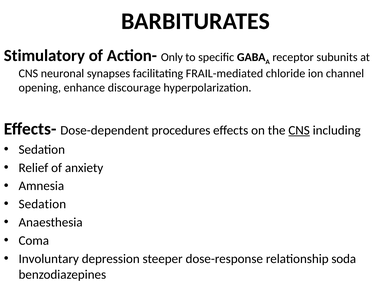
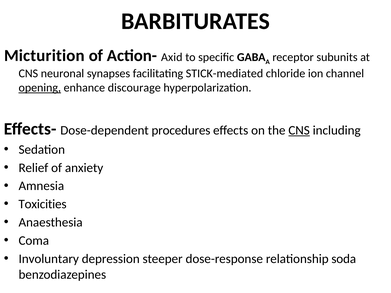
Stimulatory: Stimulatory -> Micturition (44, 56)
Only: Only -> Axid (172, 57)
FRAIL-mediated: FRAIL-mediated -> STICK-mediated (224, 73)
opening underline: none -> present (40, 88)
Sedation: Sedation -> Toxicities (42, 204)
